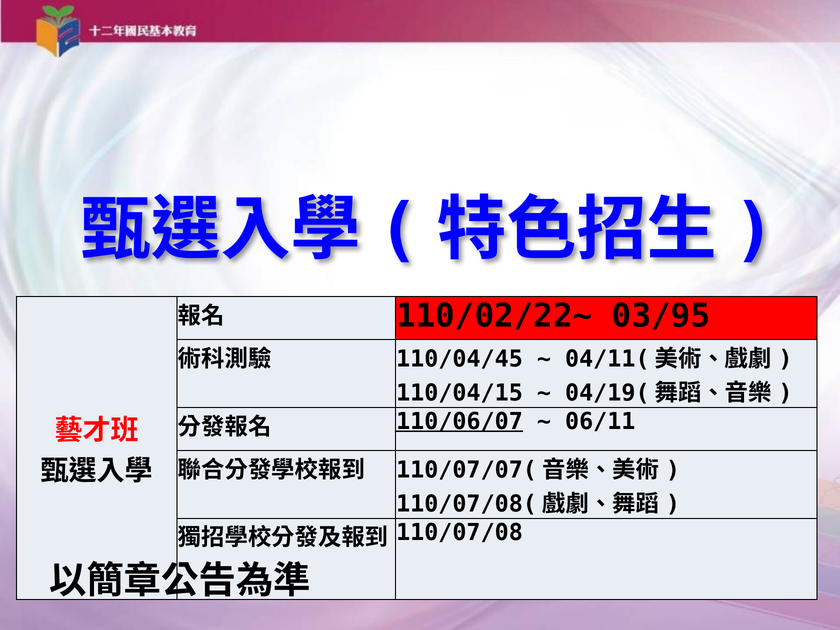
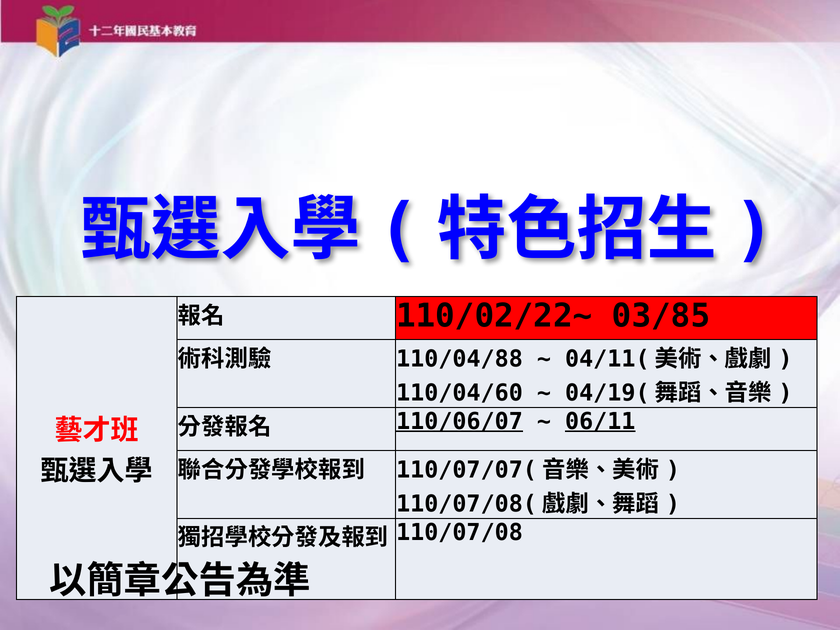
03/95: 03/95 -> 03/85 (661, 316)
110/04/45: 110/04/45 -> 110/04/88 (459, 359)
110/04/15: 110/04/15 -> 110/04/60 (459, 393)
06/11 underline: none -> present (600, 421)
